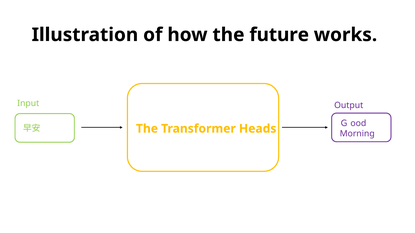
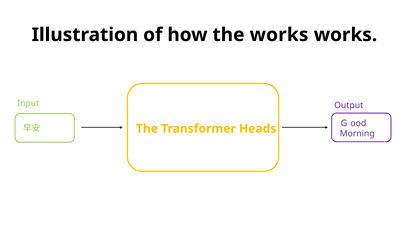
the future: future -> works (279, 35)
